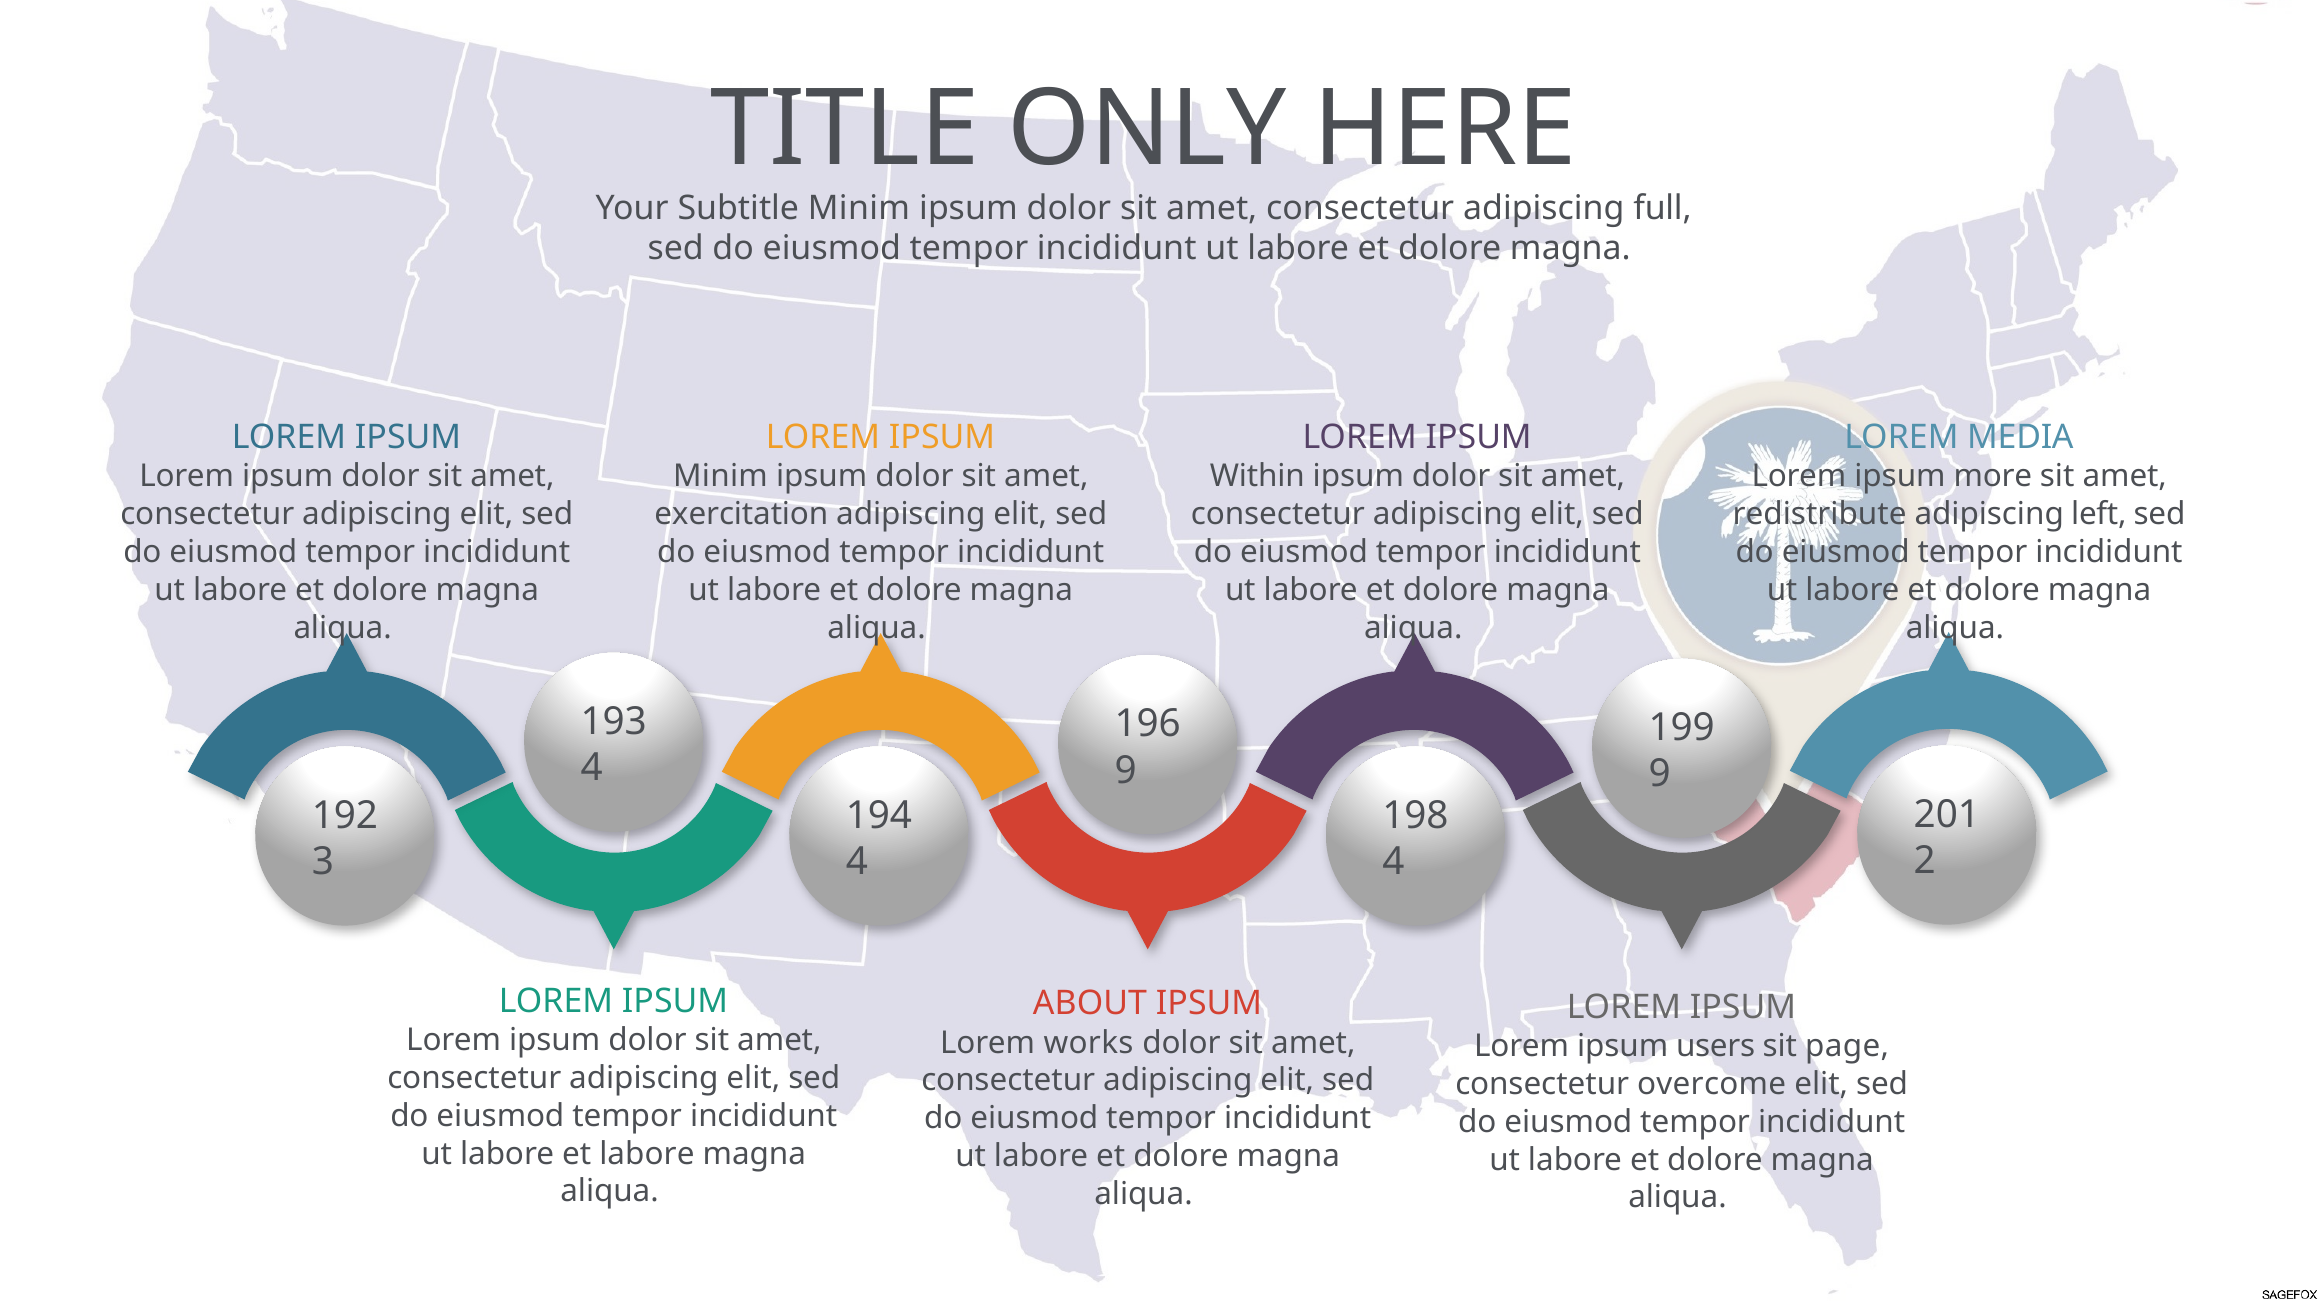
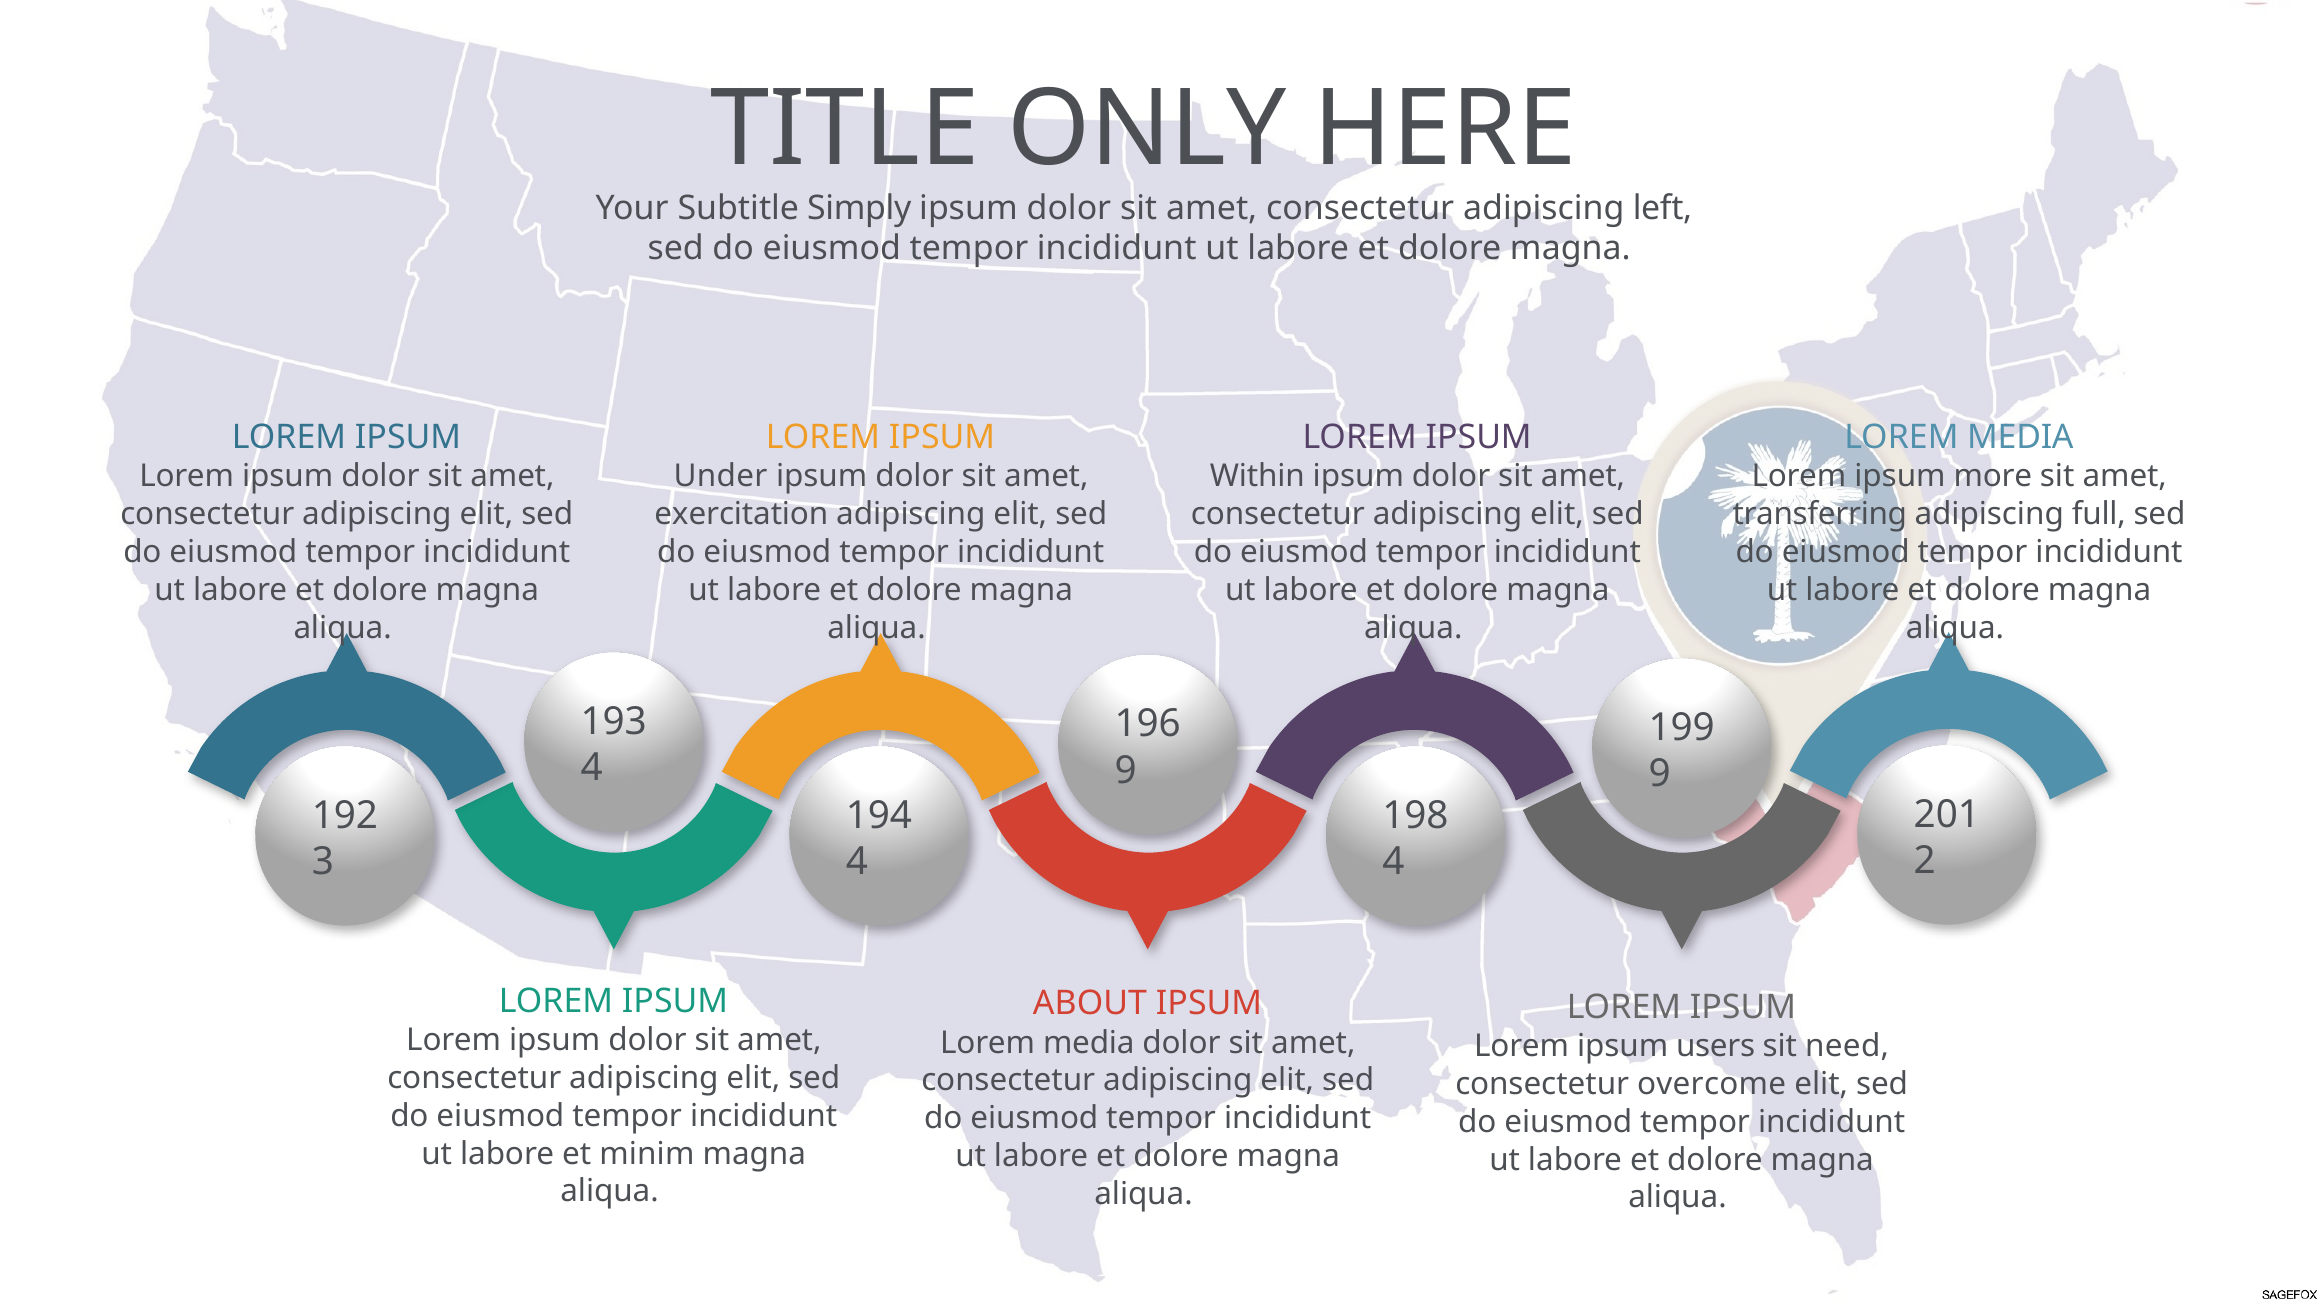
Subtitle Minim: Minim -> Simply (859, 208)
full: full -> left (1663, 208)
Minim: Minim -> Under (720, 477)
redistribute: redistribute -> transferring (1820, 514)
left: left -> full (2099, 514)
works: works -> media (1089, 1043)
page: page -> need (1847, 1046)
et labore: labore -> minim (647, 1154)
